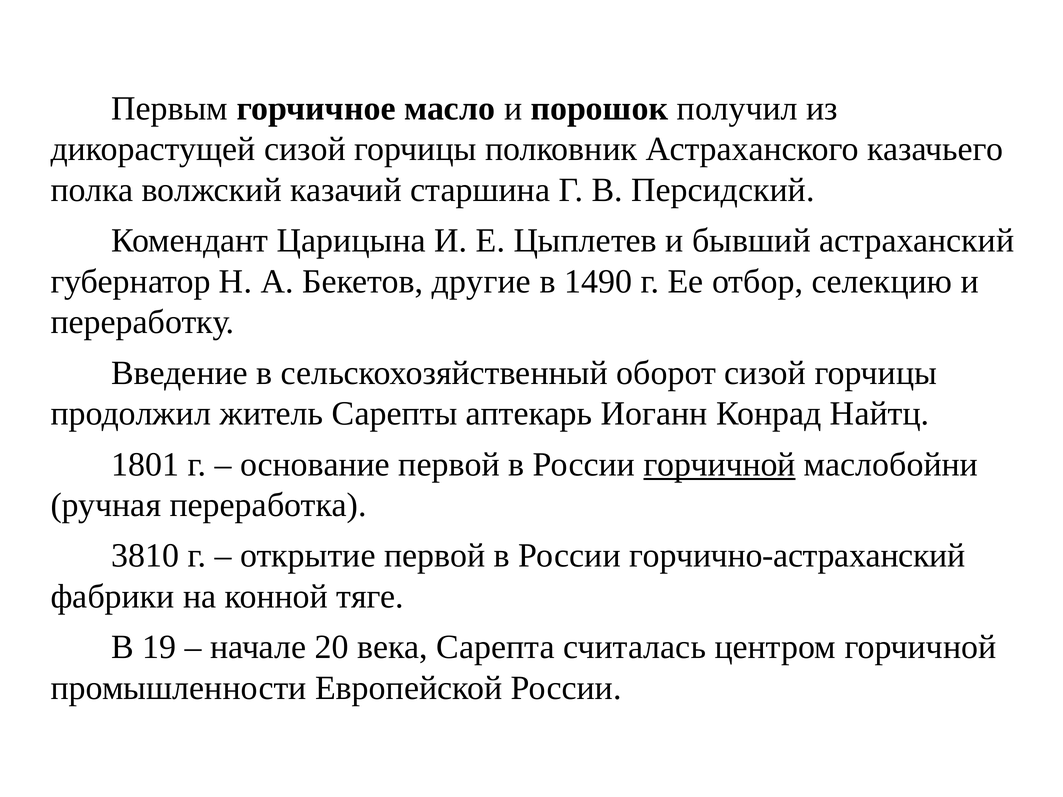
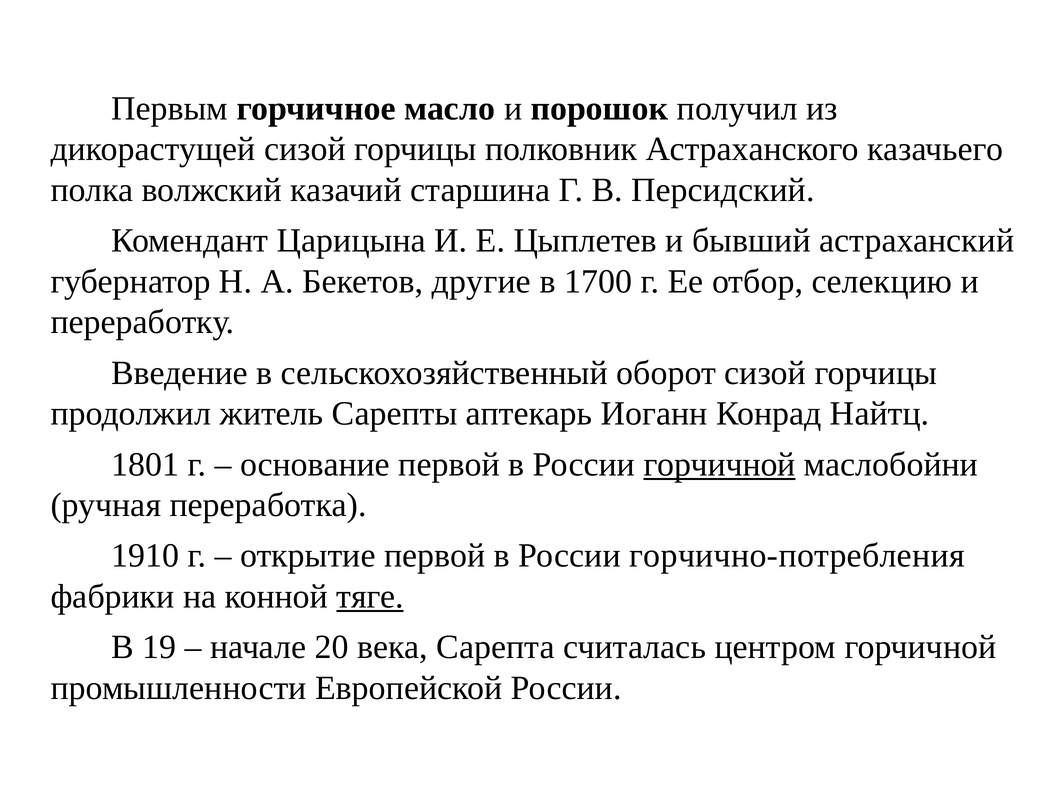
1490: 1490 -> 1700 (598, 282)
3810: 3810 -> 1910 (145, 556)
горчично-астраханский: горчично-астраханский -> горчично-потребления (797, 556)
тяге underline: none -> present (370, 597)
